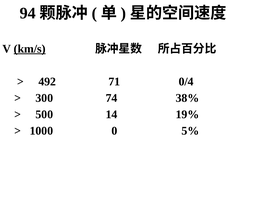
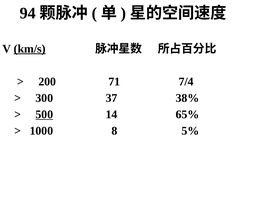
492: 492 -> 200 (47, 81)
0/4: 0/4 -> 7/4 (186, 81)
74: 74 -> 37 (111, 98)
500 underline: none -> present (44, 114)
19%: 19% -> 65% (187, 114)
0: 0 -> 8 (114, 130)
